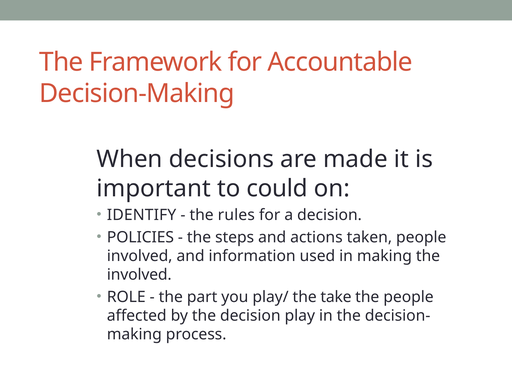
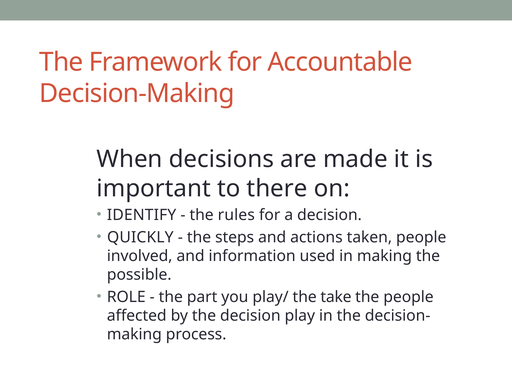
could: could -> there (277, 188)
POLICIES: POLICIES -> QUICKLY (140, 237)
involved: involved -> possible (139, 275)
